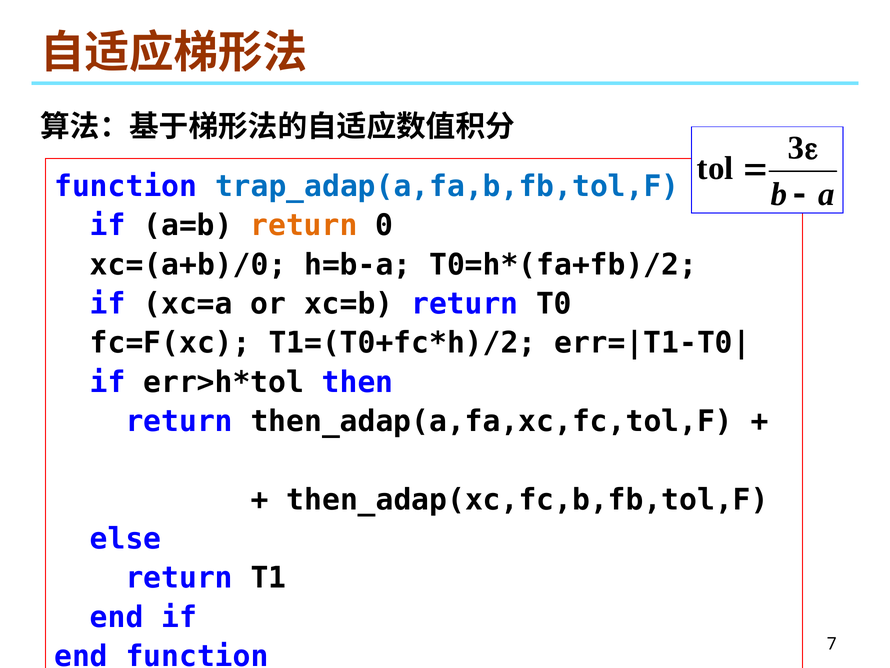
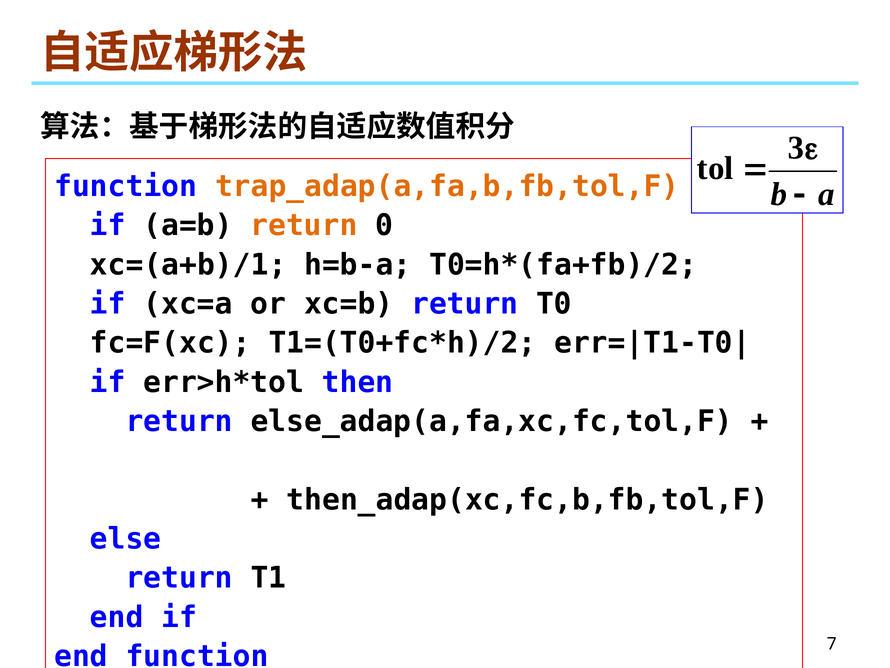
trap_adap(a,fa,b,fb,tol,F colour: blue -> orange (447, 186)
xc=(a+b)/0: xc=(a+b)/0 -> xc=(a+b)/1 (188, 265)
then_adap(a,fa,xc,fc,tol,F: then_adap(a,fa,xc,fc,tol,F -> else_adap(a,fa,xc,fc,tol,F (492, 421)
